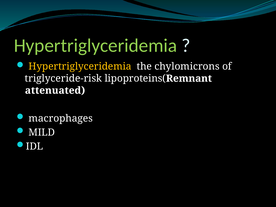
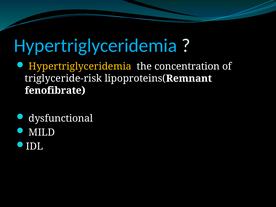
Hypertriglyceridemia colour: light green -> light blue (95, 46)
chylomicrons: chylomicrons -> concentration (187, 66)
attenuated: attenuated -> fenofibrate (55, 90)
macrophages: macrophages -> dysfunctional (61, 118)
